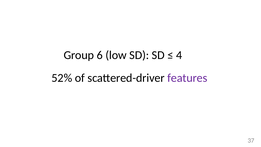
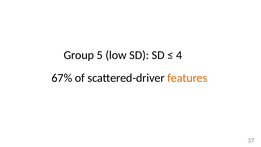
6: 6 -> 5 (100, 55)
52%: 52% -> 67% (62, 78)
features colour: purple -> orange (187, 78)
